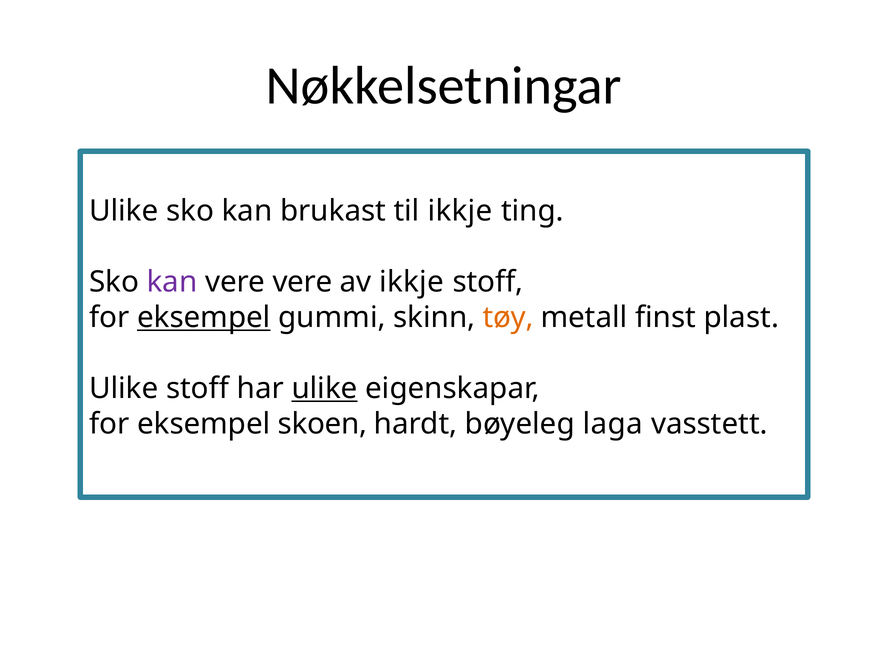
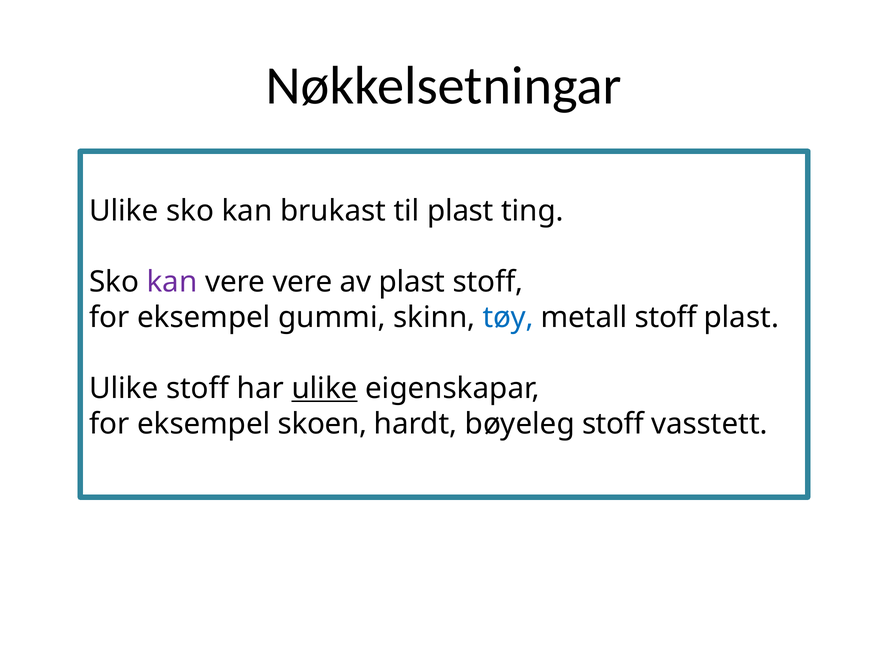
til ikkje: ikkje -> plast (460, 211)
av ikkje: ikkje -> plast (412, 282)
eksempel underline: present -> none (204, 317)
tøy colour: orange -> blue (508, 317)
metall finst: finst -> stoff (666, 317)
bøyeleg laga: laga -> stoff (613, 424)
